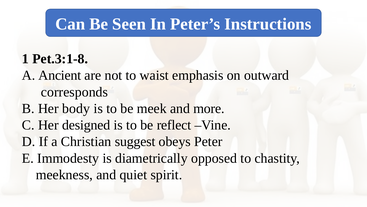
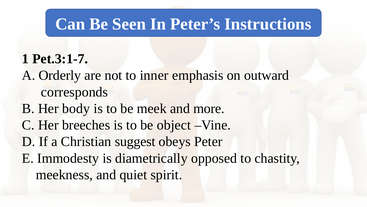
Pet.3:1-8: Pet.3:1-8 -> Pet.3:1-7 (60, 59)
Ancient: Ancient -> Orderly (60, 75)
waist: waist -> inner (154, 75)
designed: designed -> breeches (86, 125)
reflect: reflect -> object (174, 125)
